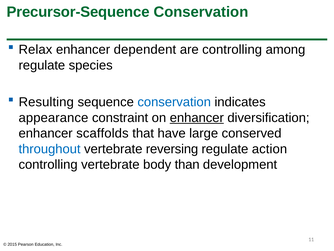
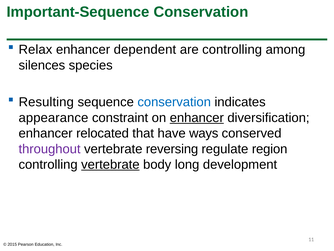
Precursor-Sequence: Precursor-Sequence -> Important-Sequence (78, 12)
regulate: regulate -> silences (42, 65)
scaffolds: scaffolds -> relocated (103, 133)
large: large -> ways (204, 133)
throughout colour: blue -> purple (50, 149)
action: action -> region (270, 149)
vertebrate underline: none -> present (110, 164)
than: than -> long (187, 164)
